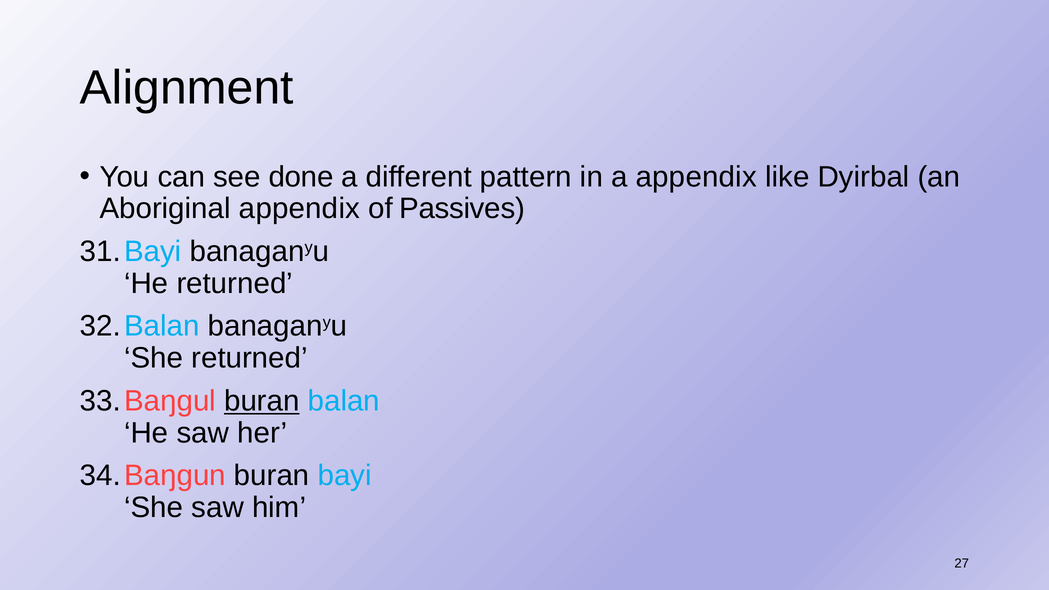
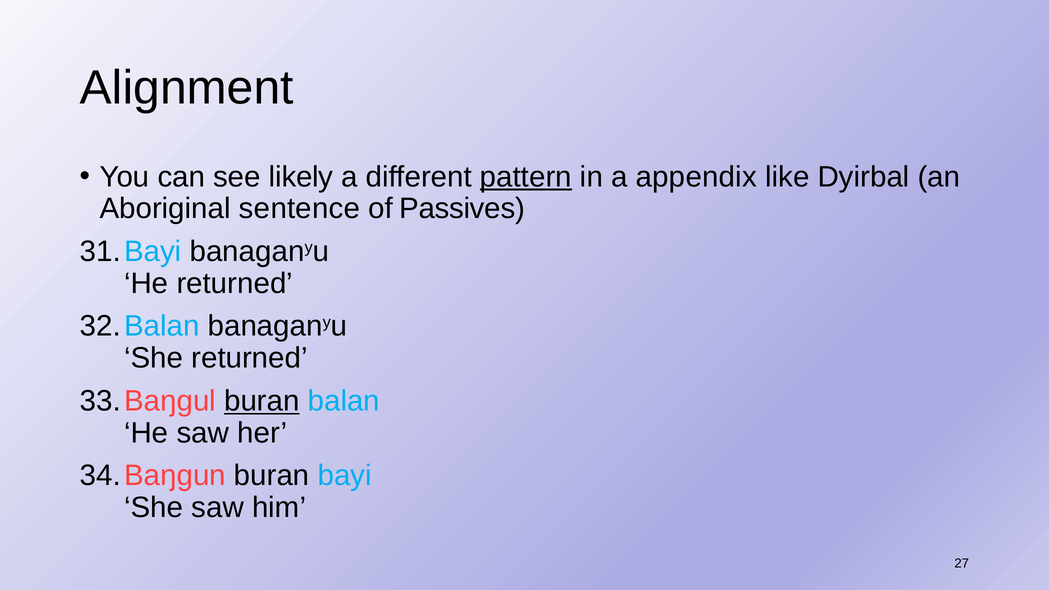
done: done -> likely (301, 177)
pattern underline: none -> present (526, 177)
Aboriginal appendix: appendix -> sentence (300, 209)
